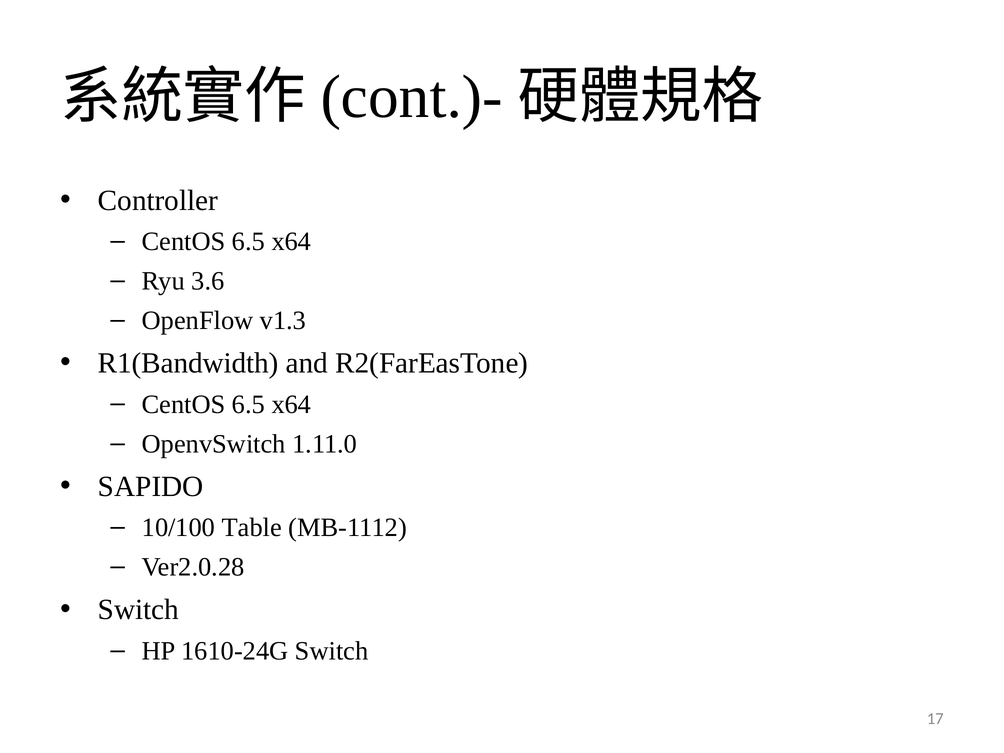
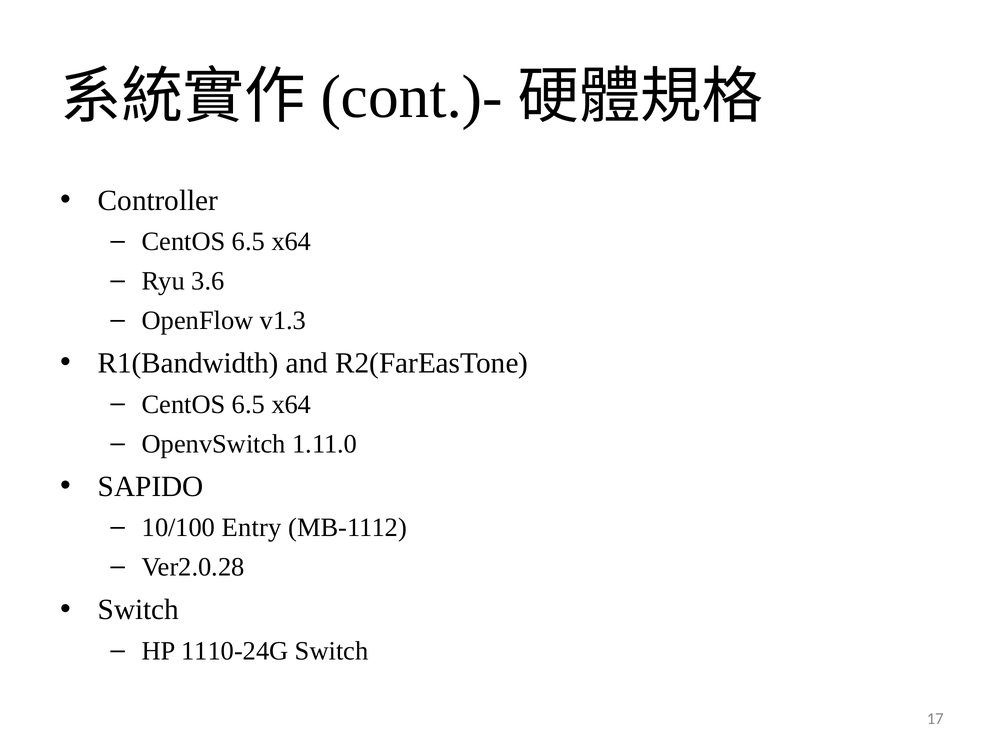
Table: Table -> Entry (252, 528)
1610-24G: 1610-24G -> 1110-24G (235, 651)
